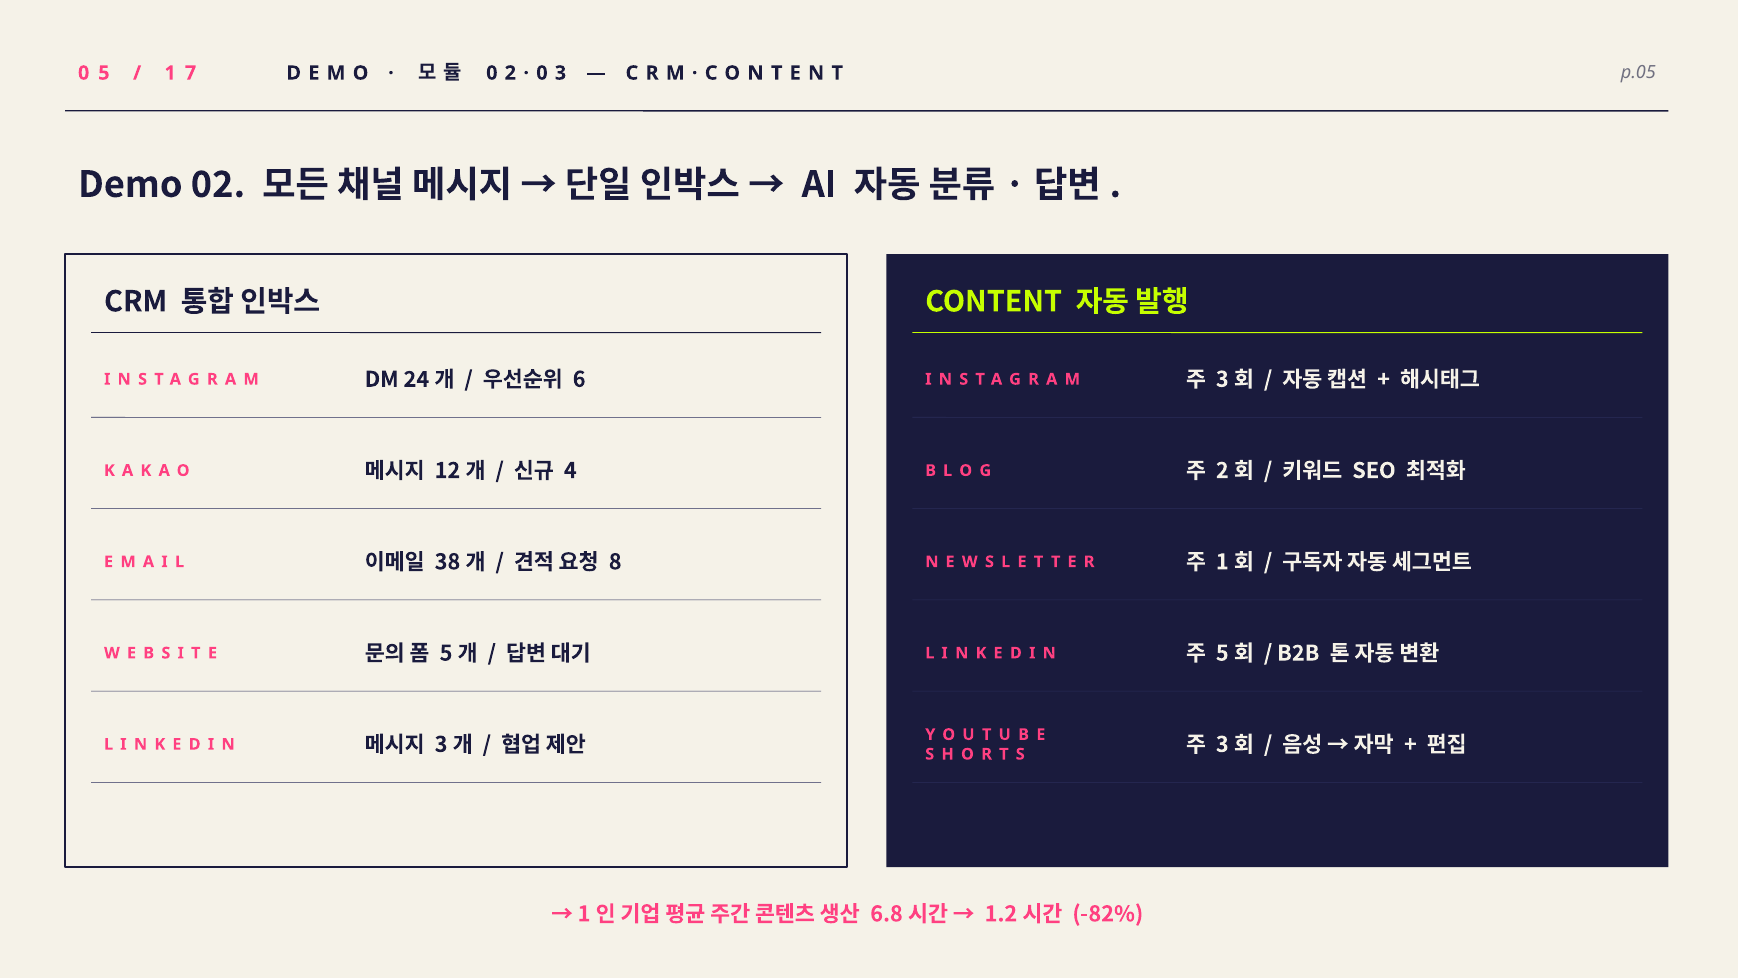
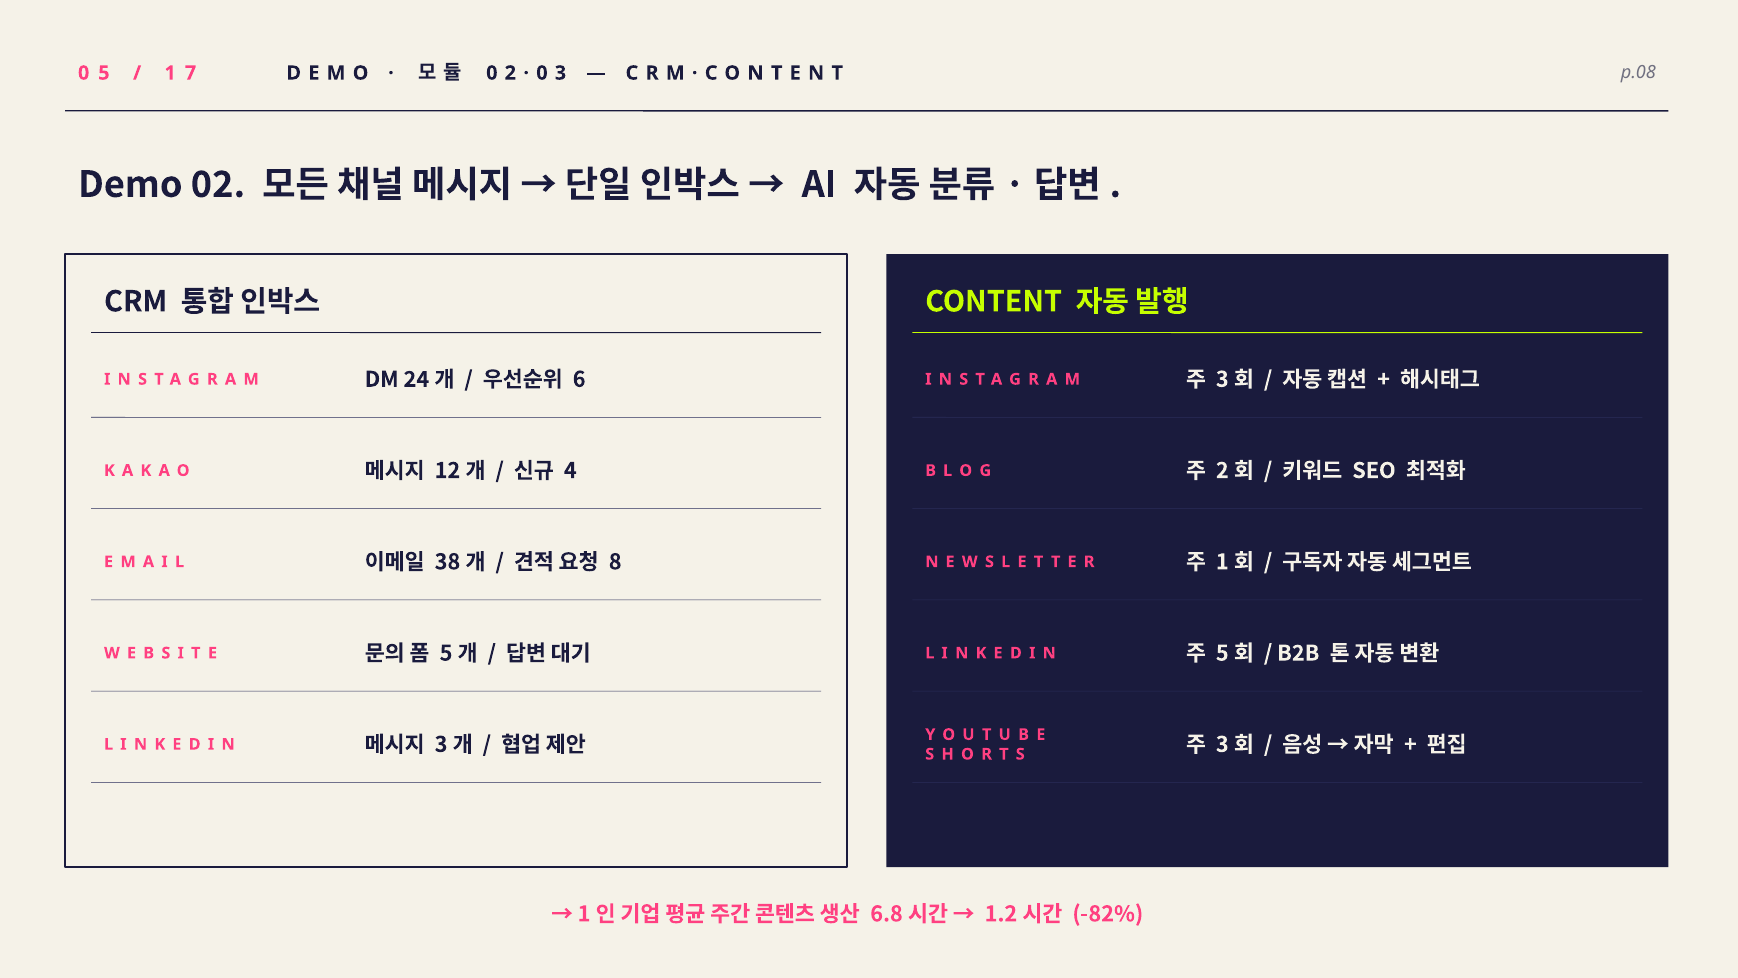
p.05: p.05 -> p.08 (1638, 73)
